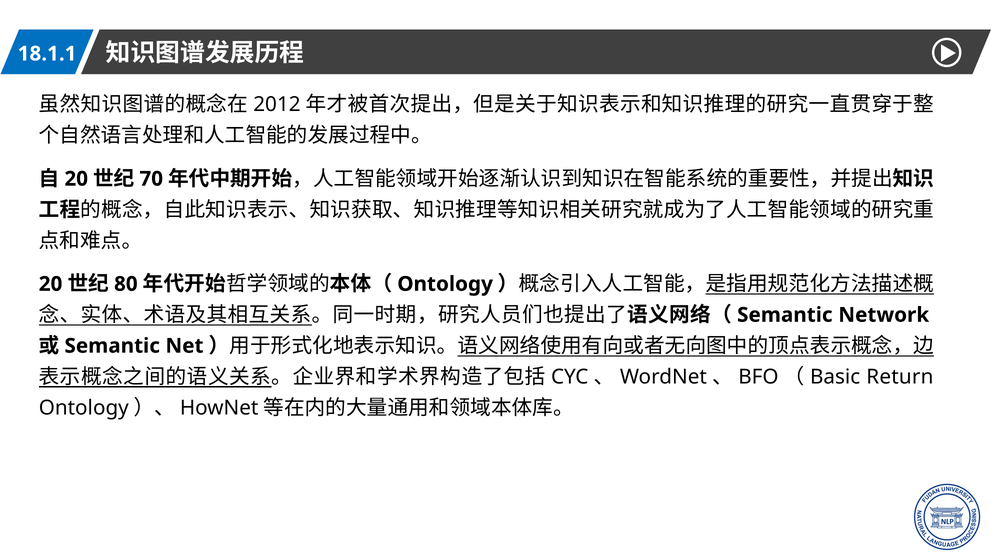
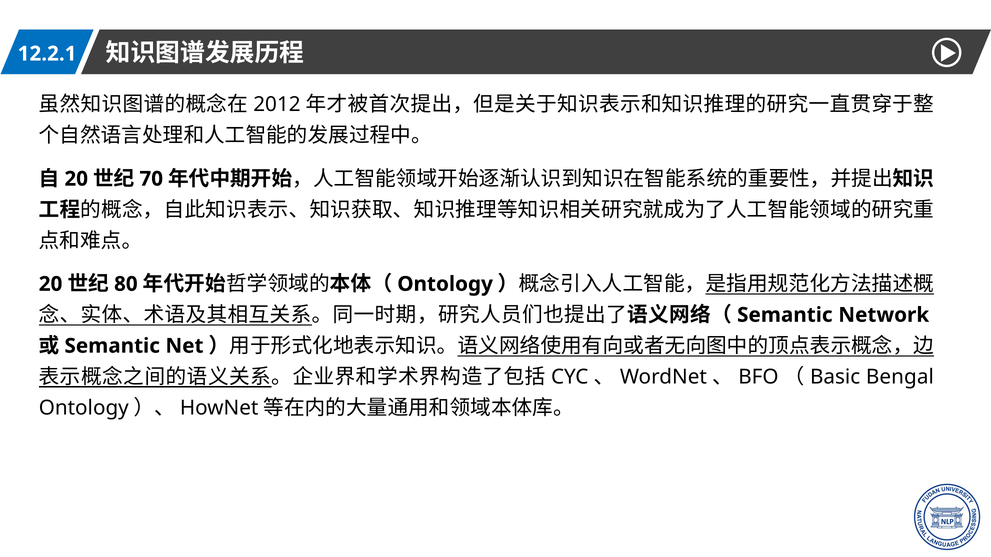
18.1.1: 18.1.1 -> 12.2.1 (47, 54)
Return: Return -> Bengal (900, 377)
